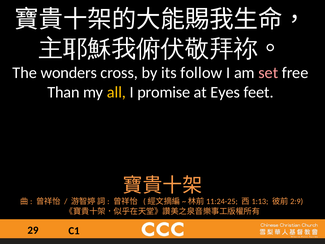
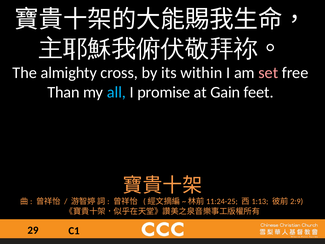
wonders: wonders -> almighty (69, 73)
follow: follow -> within (201, 73)
all colour: yellow -> light blue (116, 92)
Eyes: Eyes -> Gain (225, 92)
